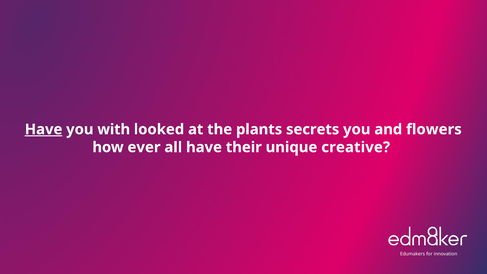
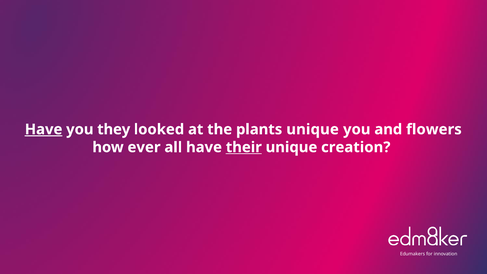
with: with -> they (114, 129)
plants secrets: secrets -> unique (313, 129)
their underline: none -> present (244, 147)
creative: creative -> creation (356, 147)
